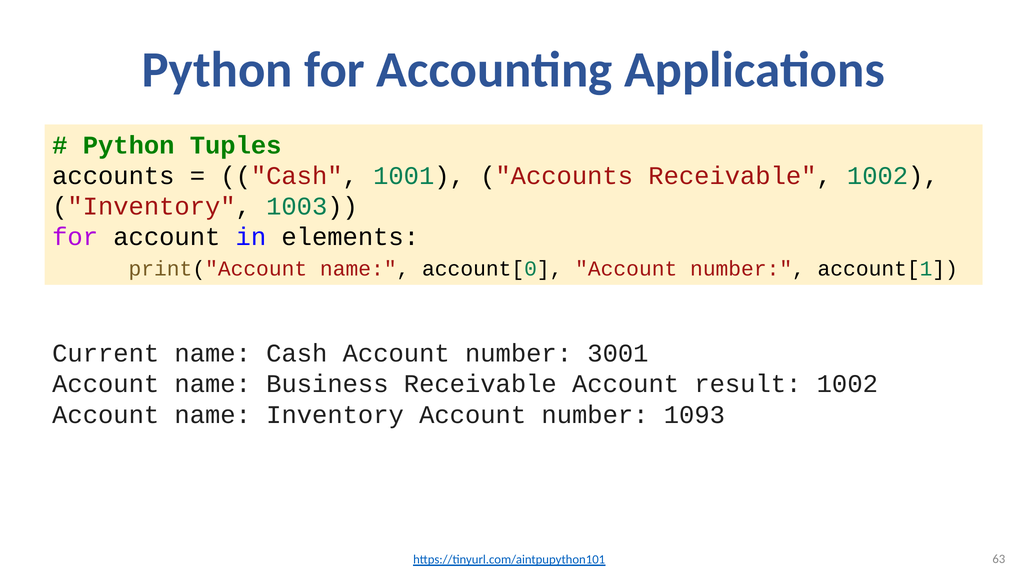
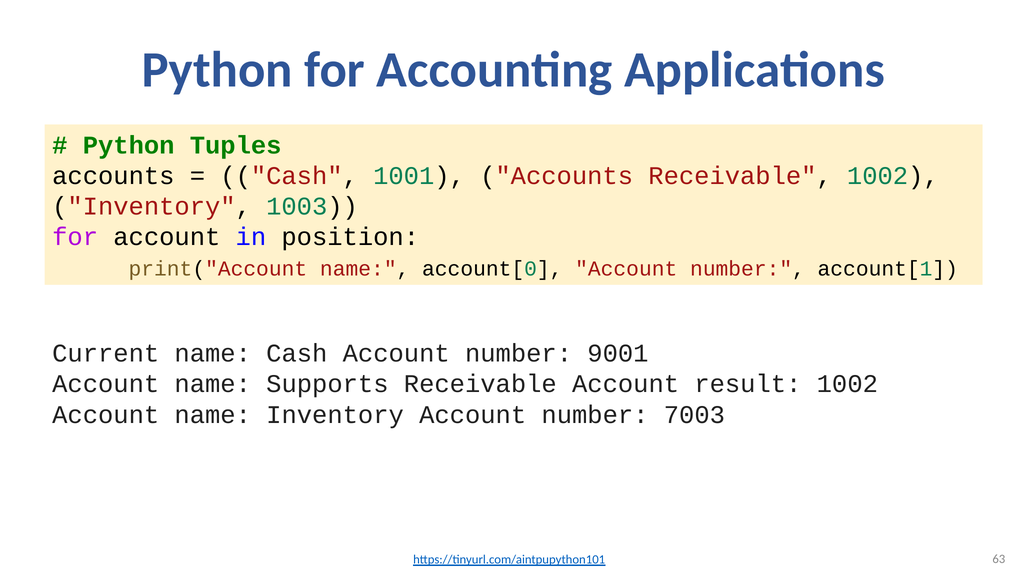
elements: elements -> position (350, 237)
3001: 3001 -> 9001 (618, 354)
Business: Business -> Supports (327, 384)
1093: 1093 -> 7003 (694, 415)
